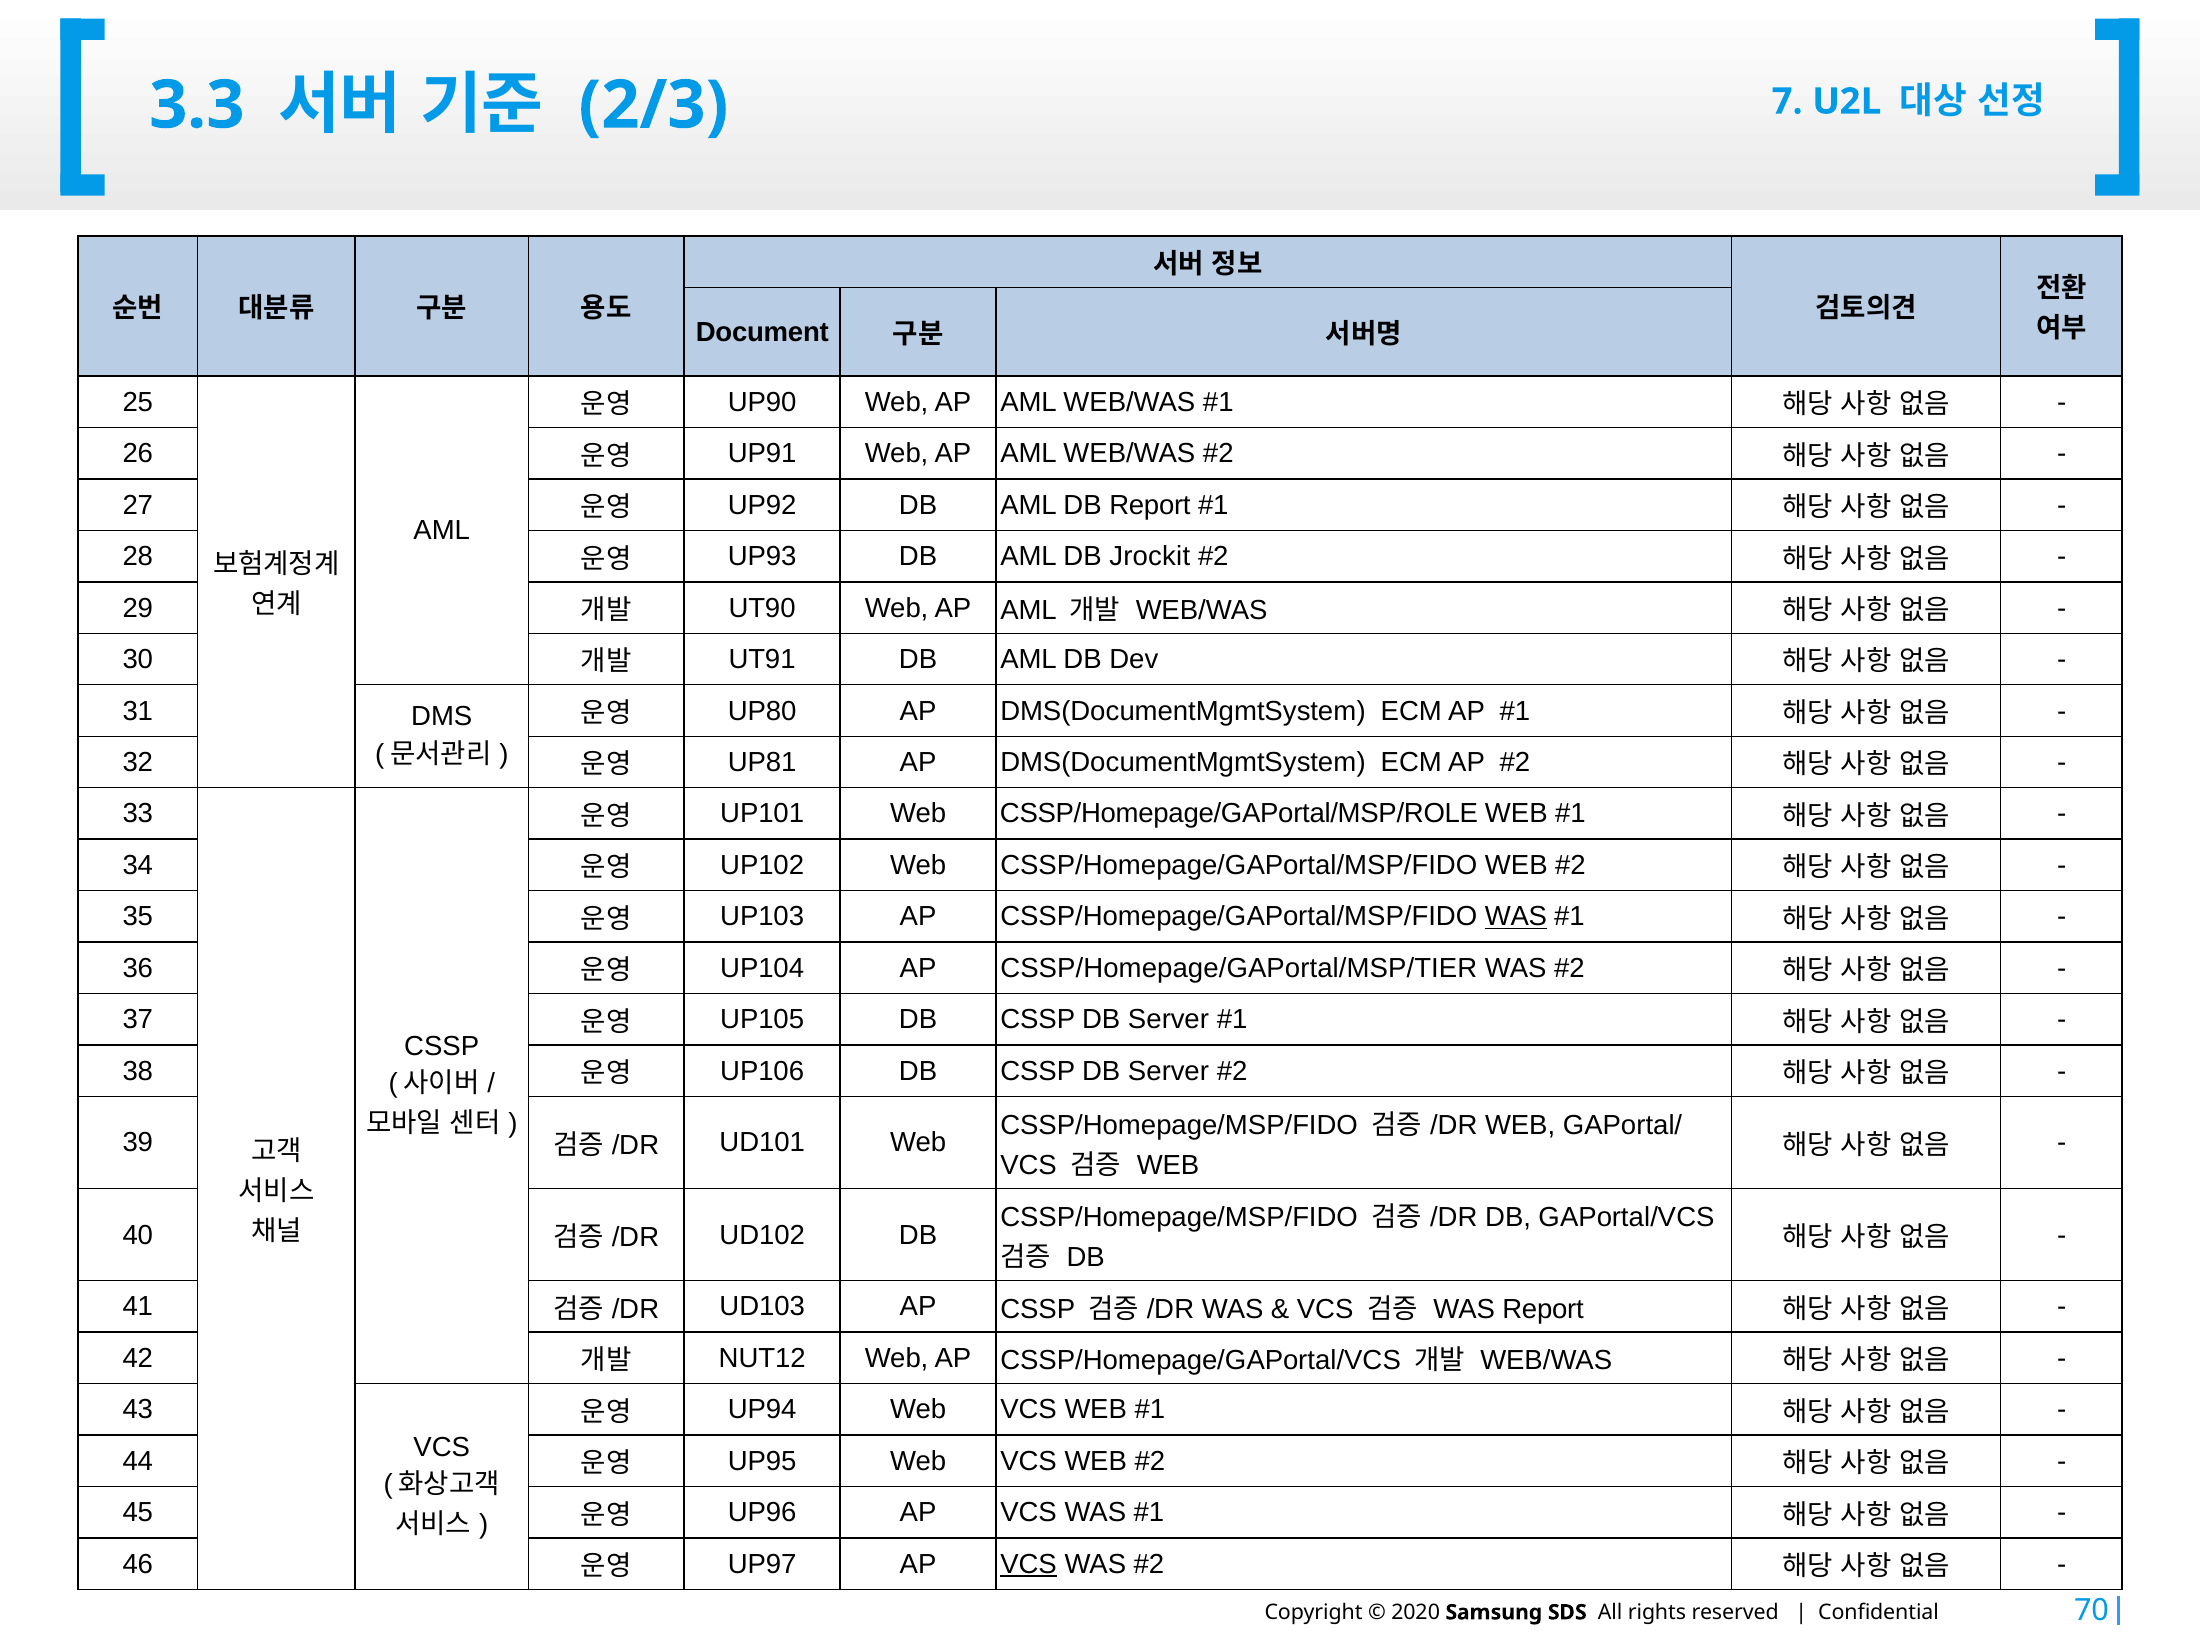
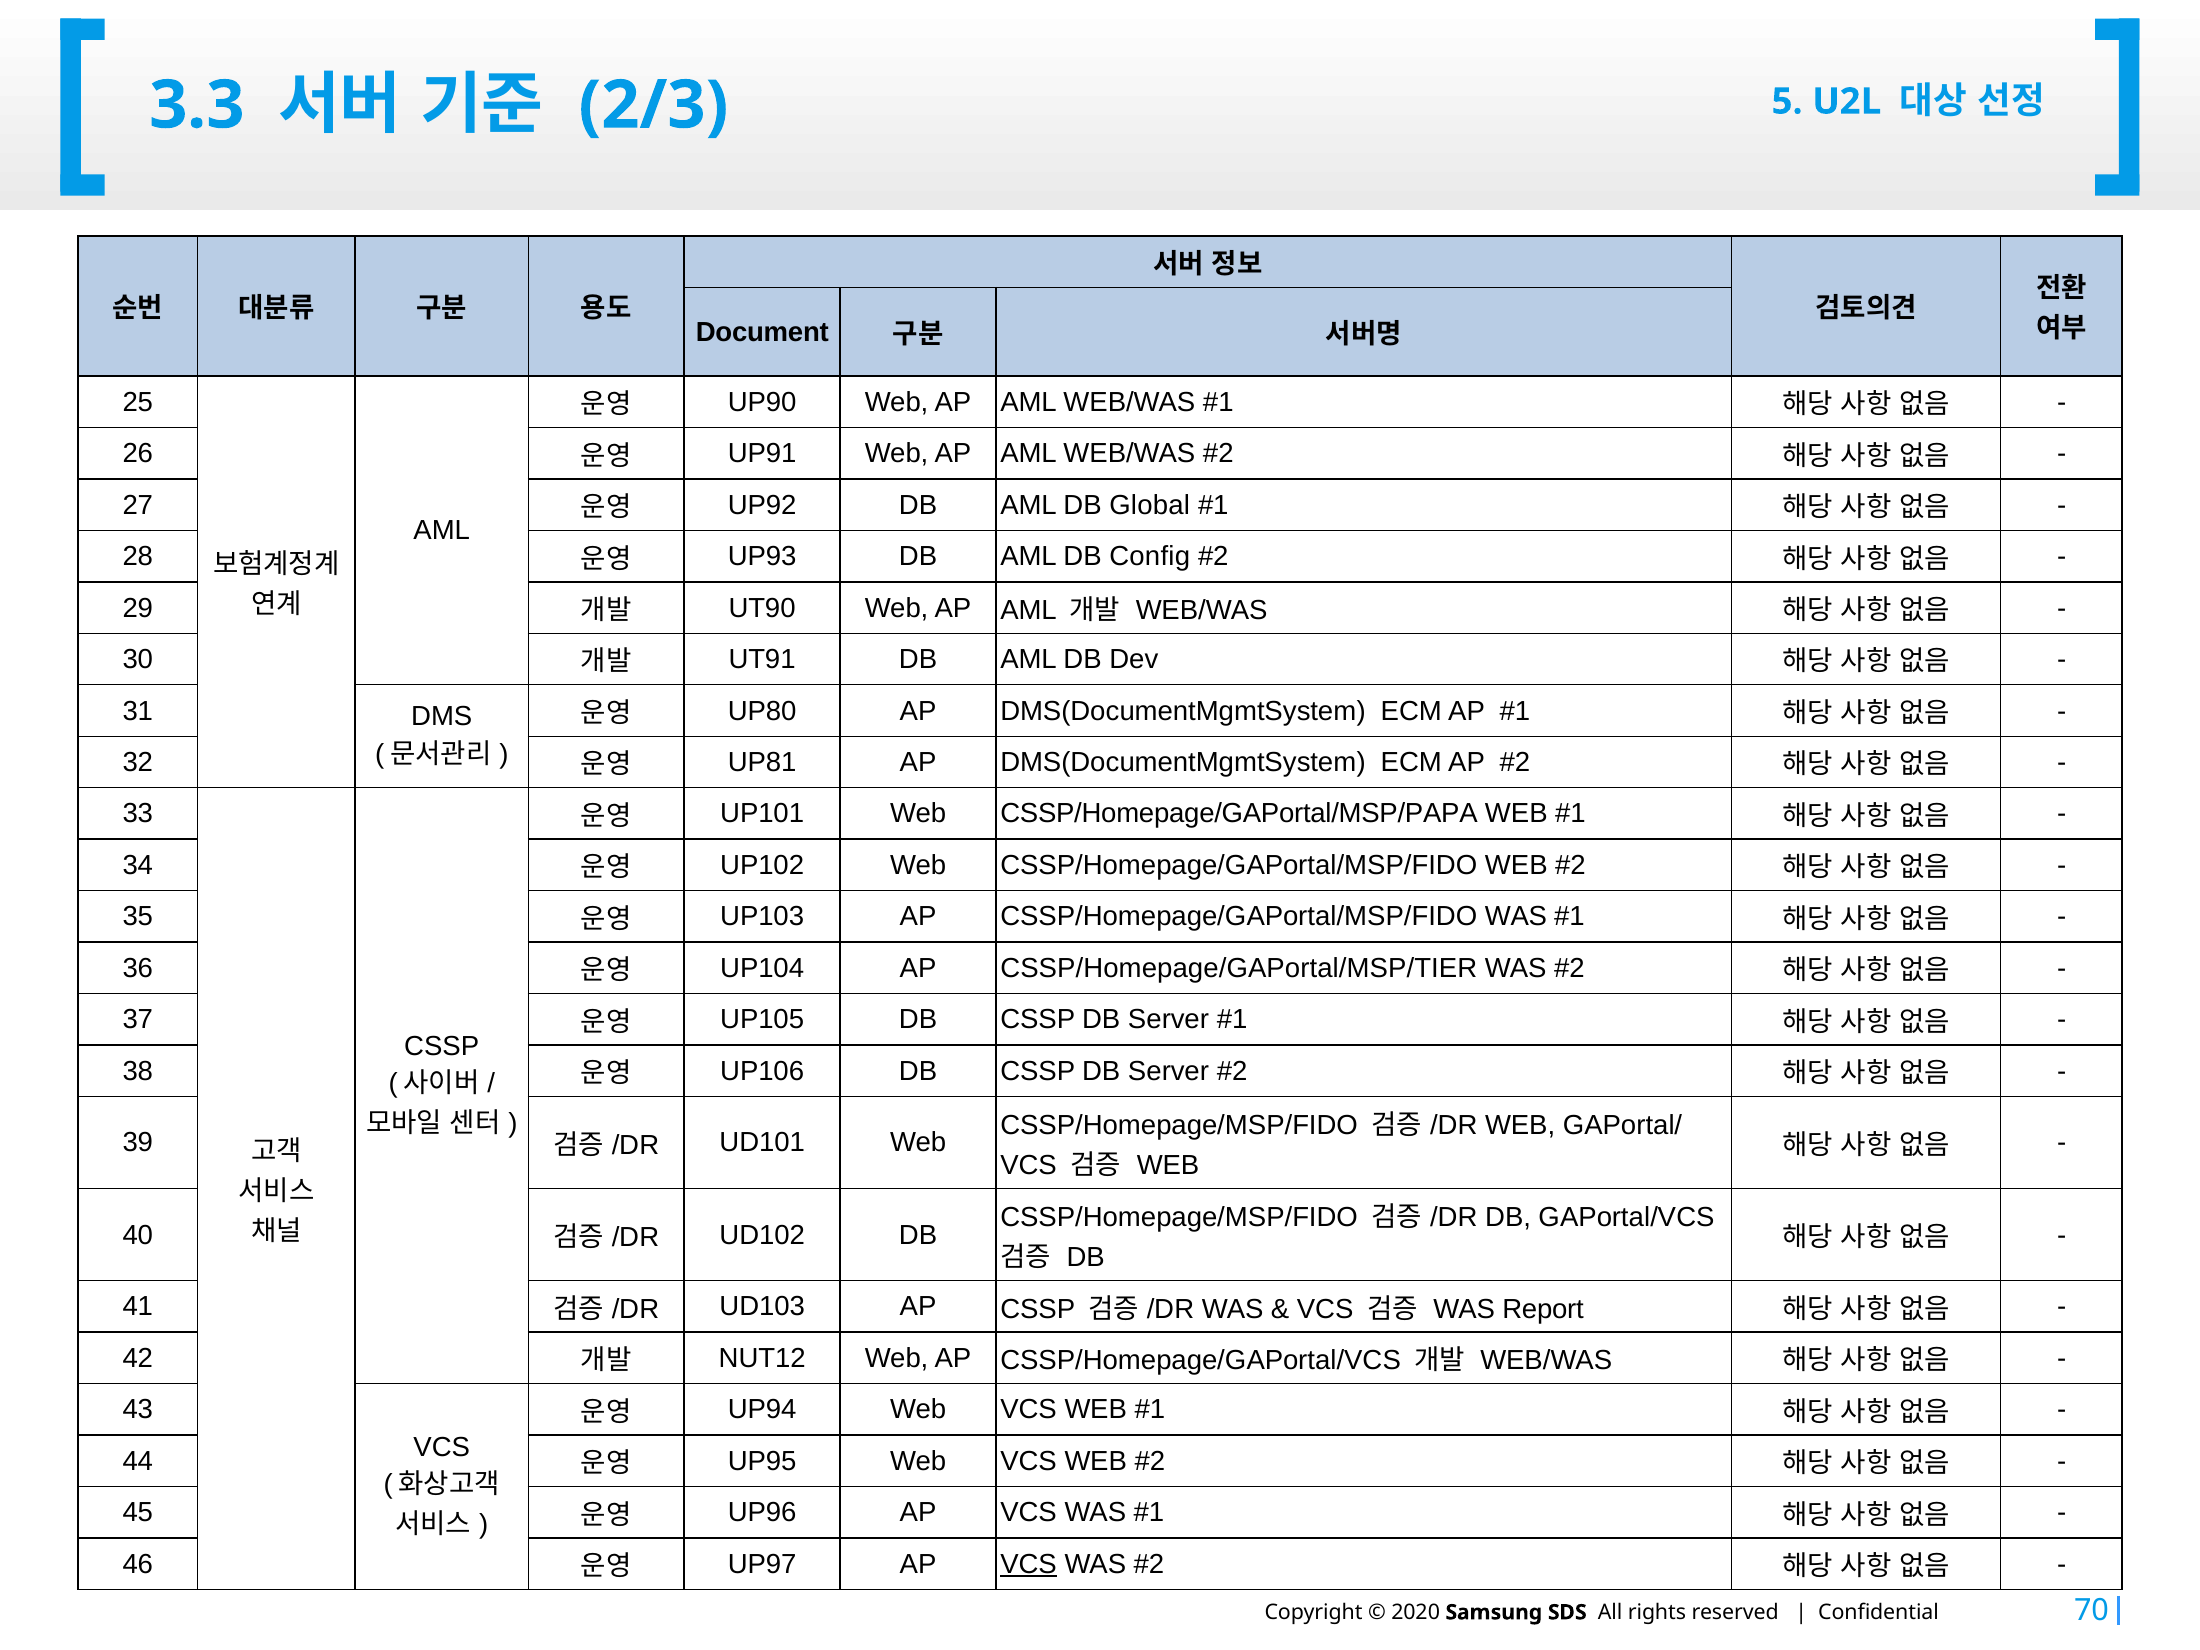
7: 7 -> 5 (1787, 101)
DB Report: Report -> Global (1150, 505)
Jrockit: Jrockit -> Config (1150, 557)
CSSP/Homepage/GAPortal/MSP/ROLE: CSSP/Homepage/GAPortal/MSP/ROLE -> CSSP/Homepage/GAPortal/MSP/PAPA (1239, 814)
WAS underline: present -> none (1516, 917)
